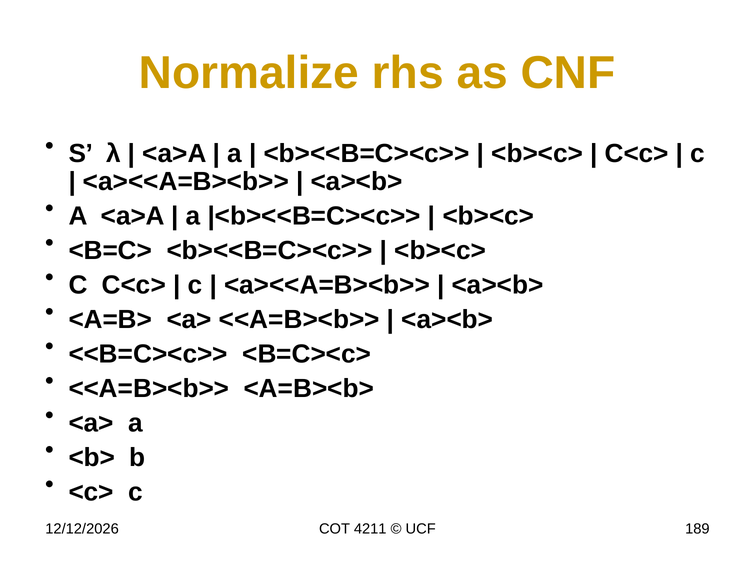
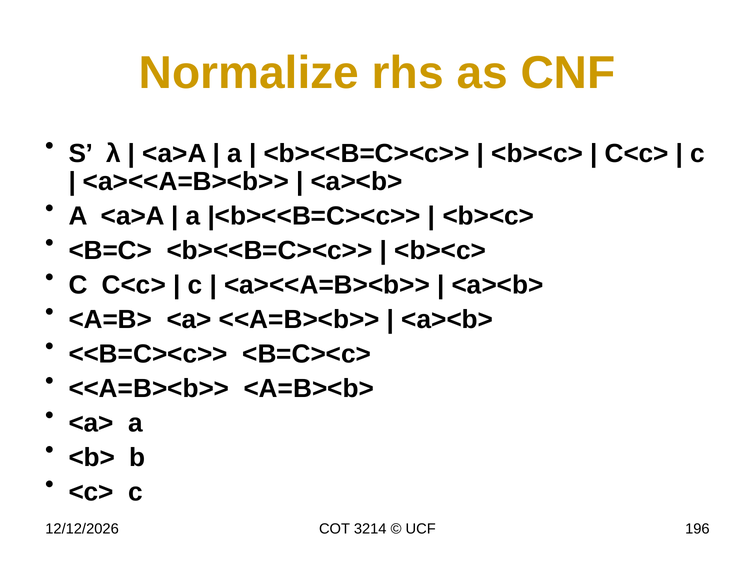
4211: 4211 -> 3214 (370, 529)
189: 189 -> 196 (697, 529)
